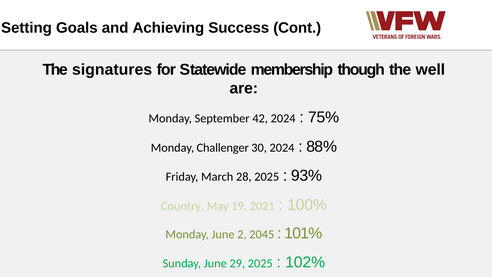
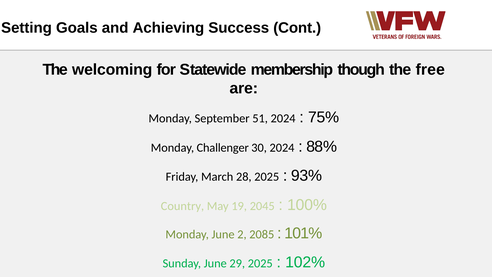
signatures: signatures -> welcoming (112, 69)
well: well -> free (430, 69)
42: 42 -> 51 (260, 118)
2021: 2021 -> 2045 (262, 206)
2045: 2045 -> 2085 (262, 234)
